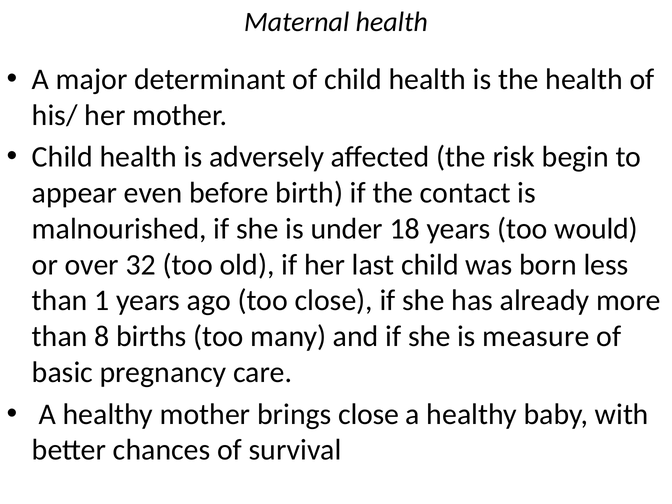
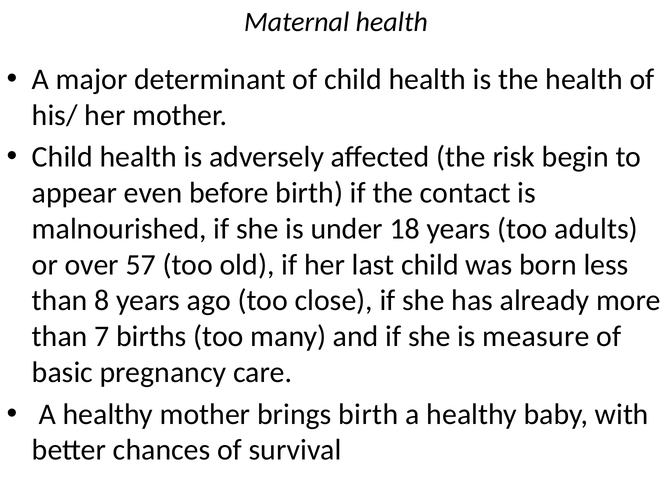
would: would -> adults (596, 229)
32: 32 -> 57 (141, 265)
1: 1 -> 8 (102, 301)
8: 8 -> 7 (102, 337)
brings close: close -> birth (368, 414)
